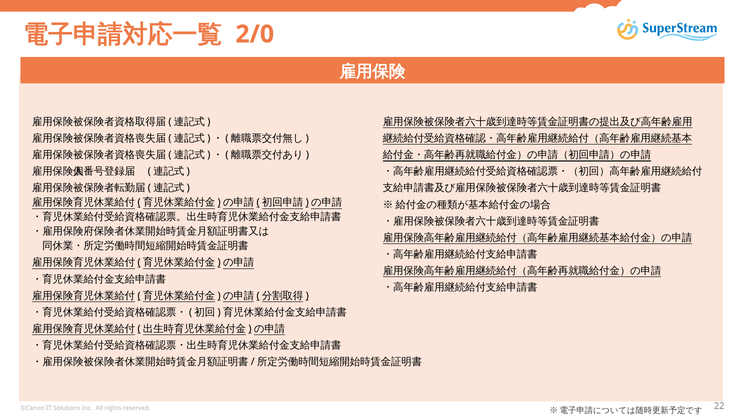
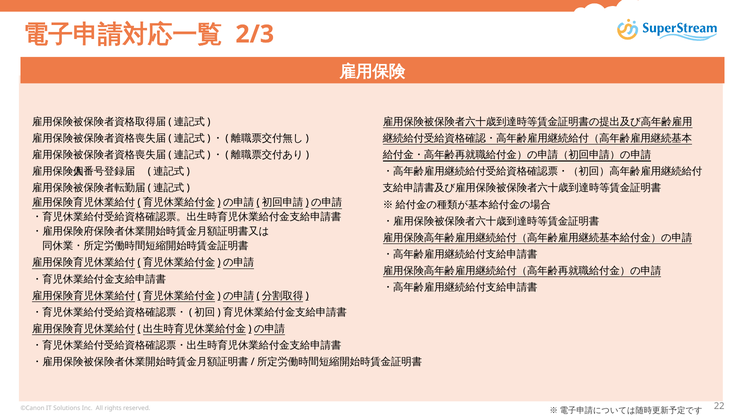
2/0: 2/0 -> 2/3 (255, 34)
